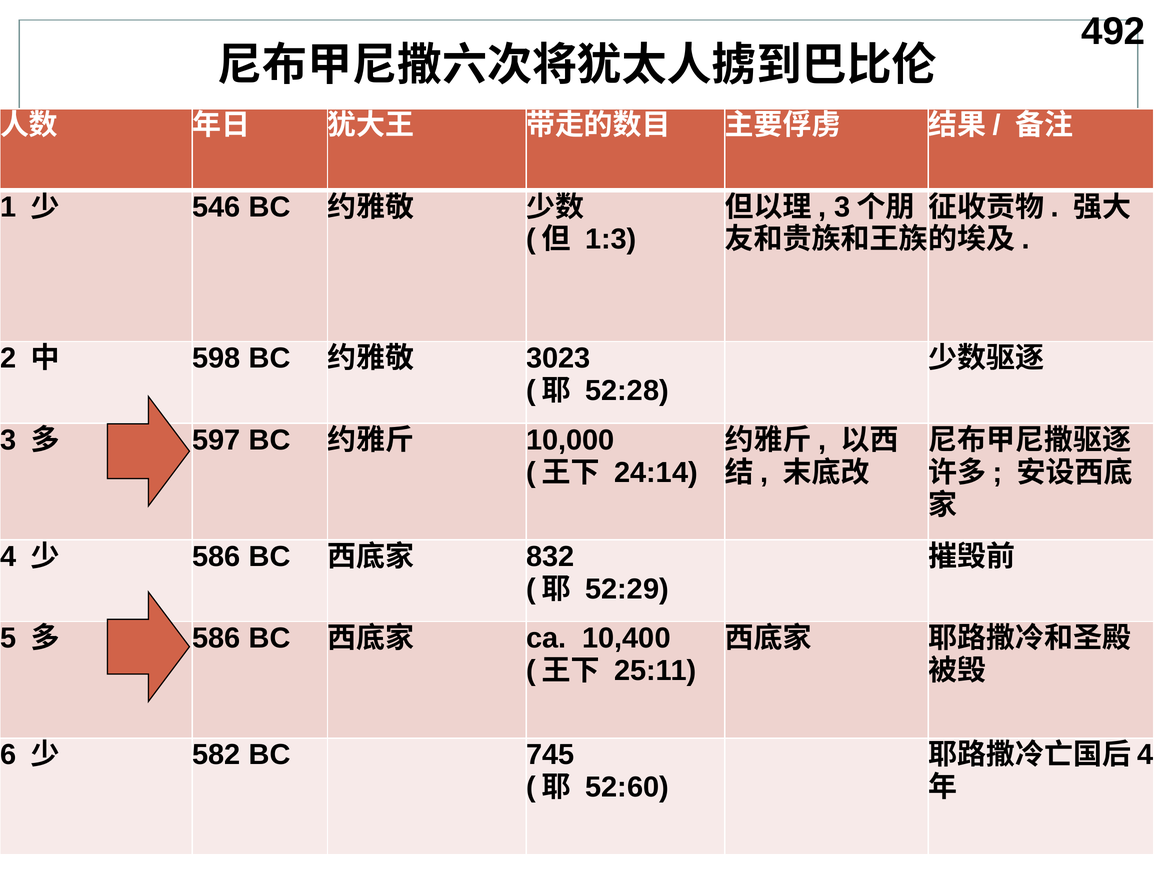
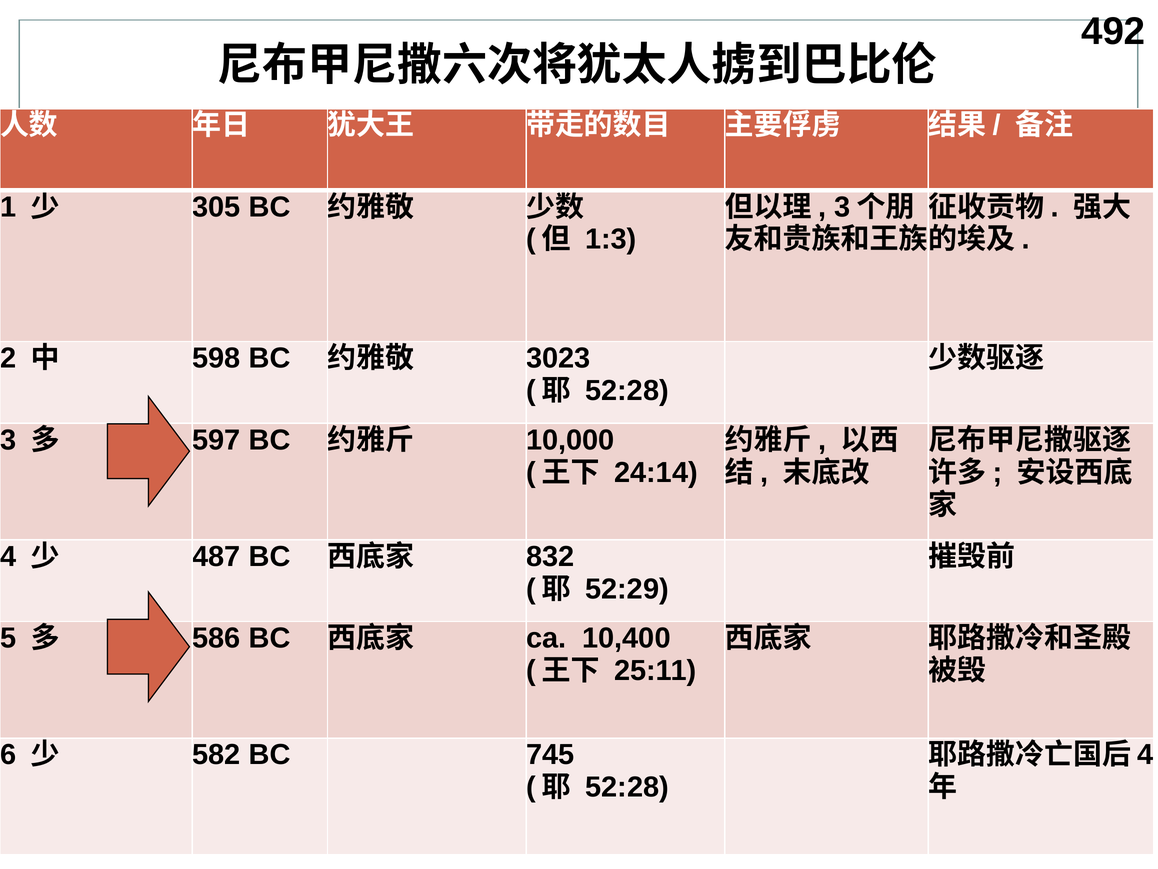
546: 546 -> 305 (216, 207)
586: 586 -> 487 (216, 556)
52:60: 52:60 -> 52:28 (627, 787)
